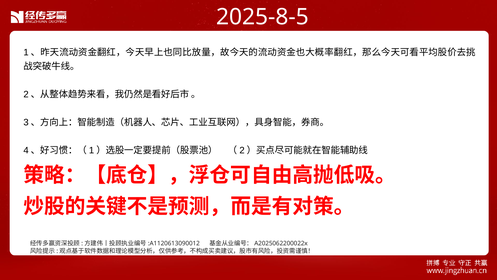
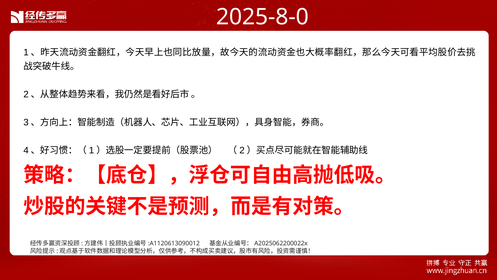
2025-8-5: 2025-8-5 -> 2025-8-0 (262, 17)
